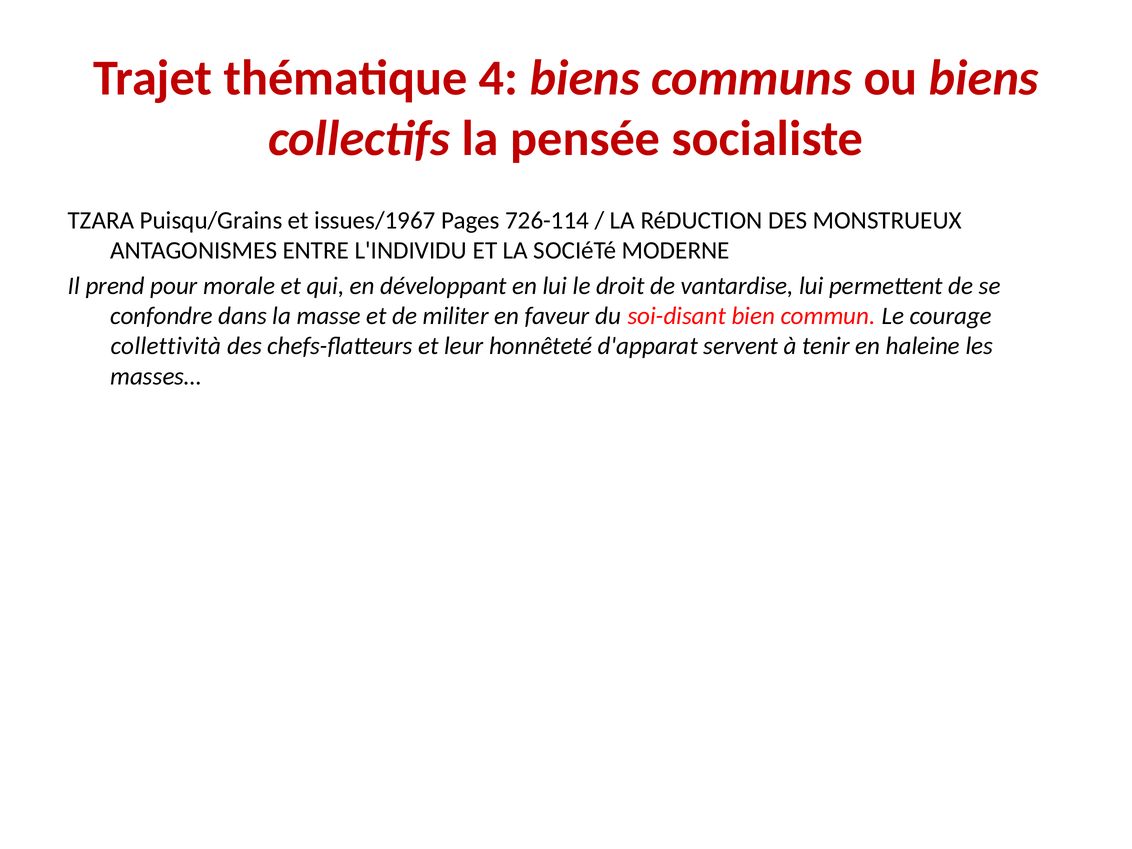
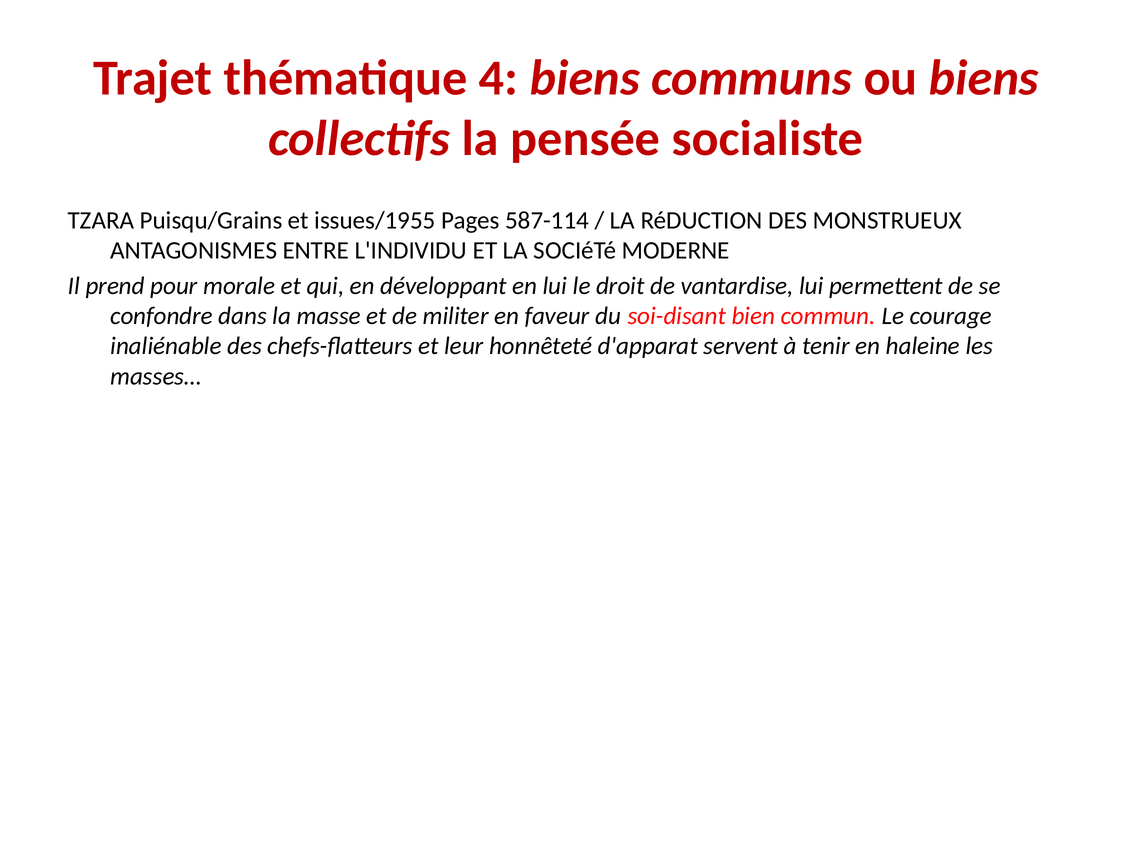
issues/1967: issues/1967 -> issues/1955 (375, 221)
726-114: 726-114 -> 587-114 (547, 221)
collettività: collettività -> inaliénable (166, 346)
